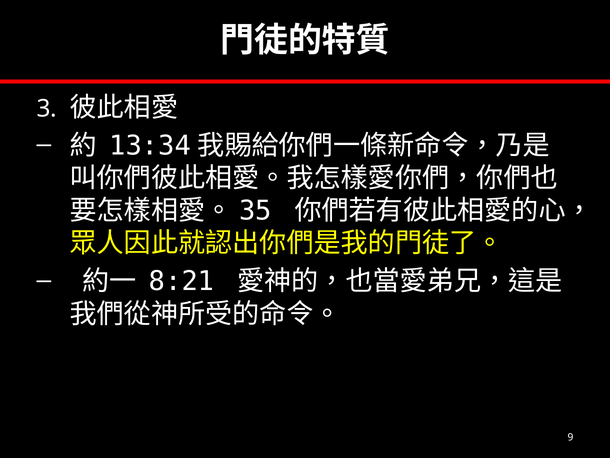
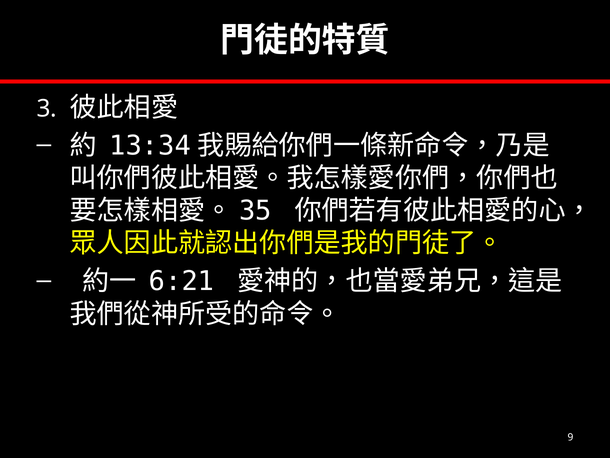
8:21: 8:21 -> 6:21 (182, 281)
